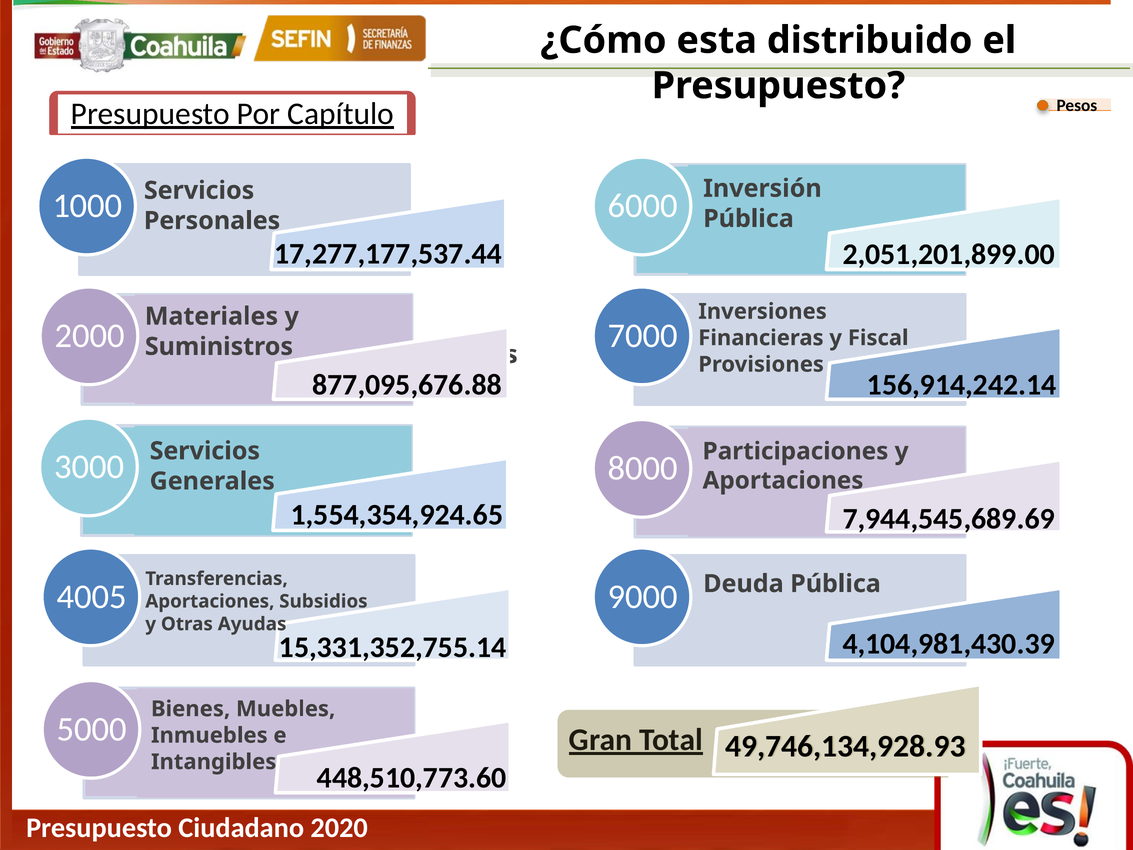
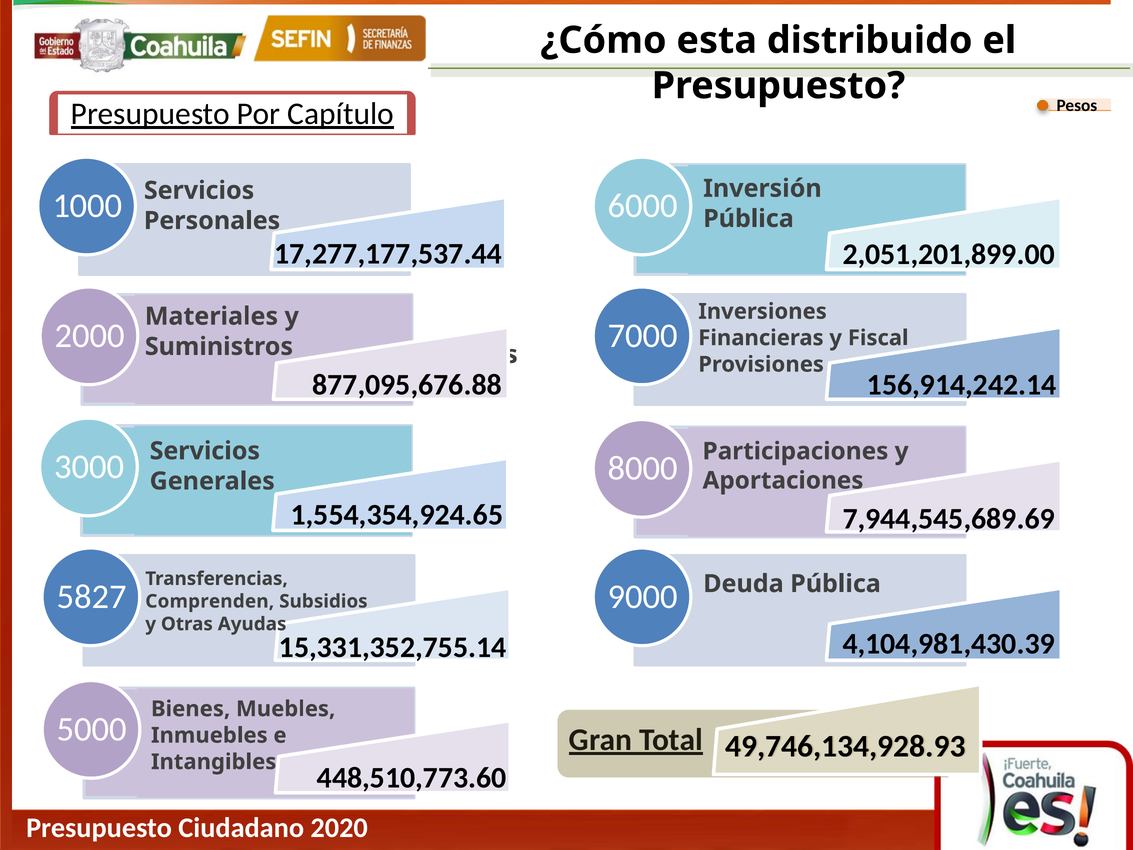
4005: 4005 -> 5827 (92, 596)
Aportaciones: Aportaciones -> Comprenden (210, 601)
